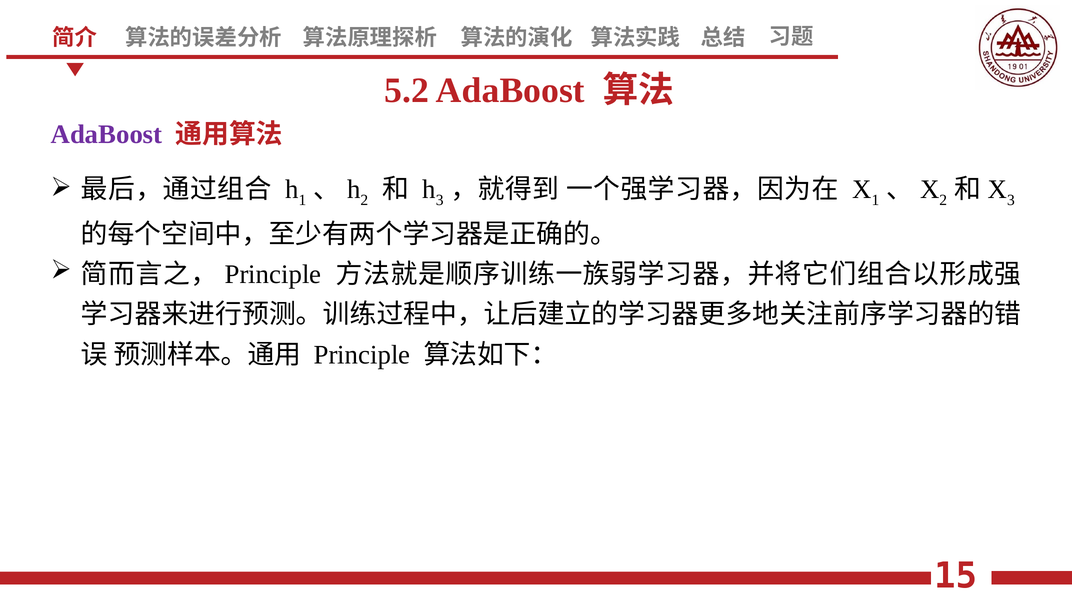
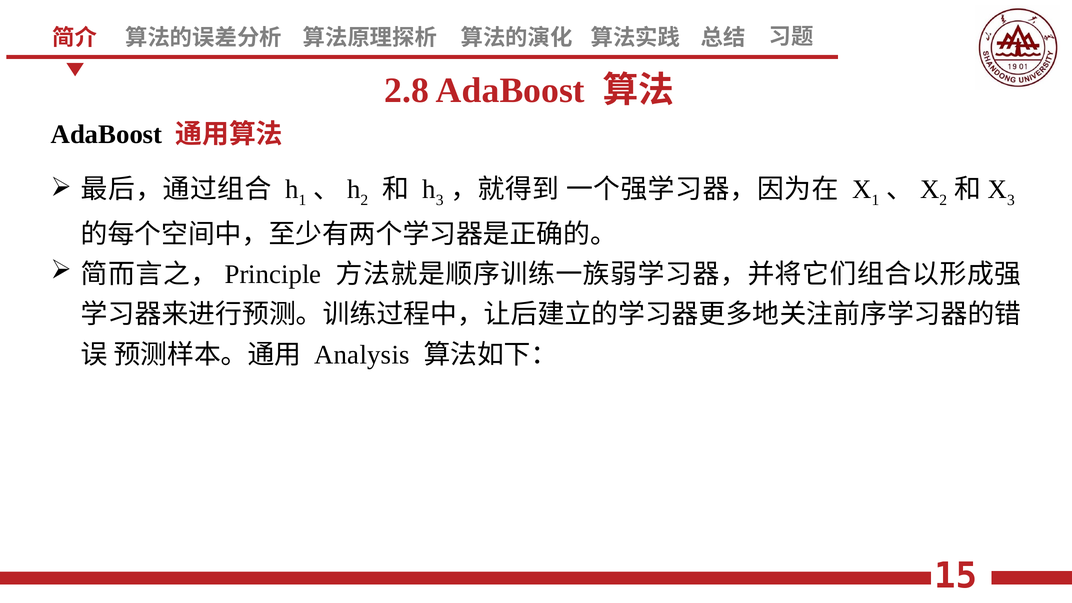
5.2: 5.2 -> 2.8 (407, 90)
AdaBoost colour: purple -> black (107, 135)
Principle: Principle -> Analysis (362, 355)
